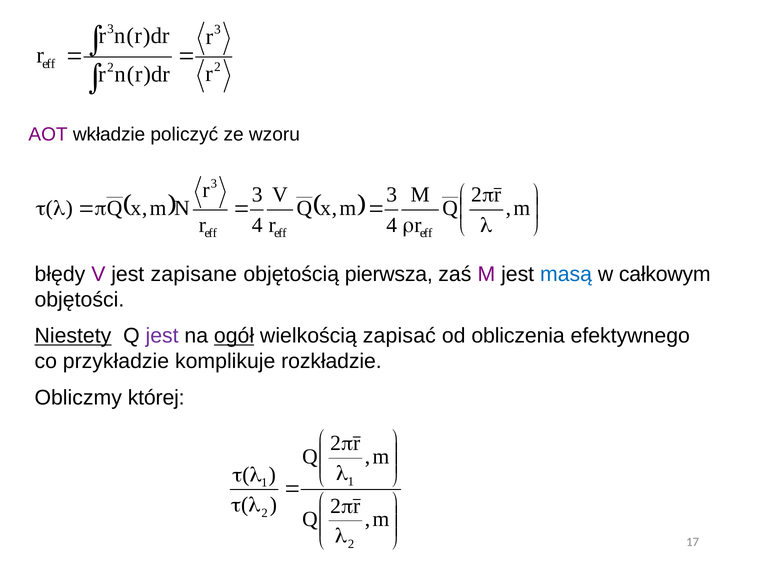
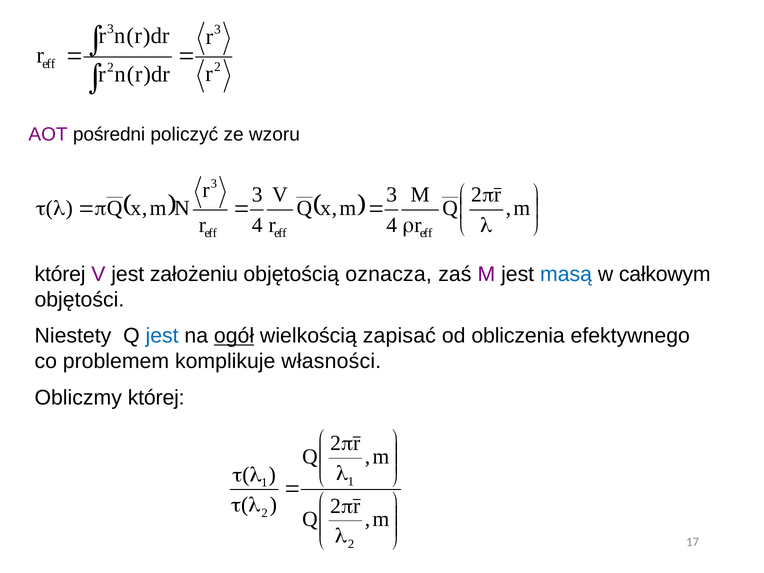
wkładzie: wkładzie -> pośredni (109, 135)
błędy: błędy -> której (60, 274)
zapisane: zapisane -> założeniu (194, 274)
pierwsza: pierwsza -> oznacza (389, 274)
Niestety underline: present -> none (73, 336)
jest colour: purple -> blue (162, 336)
przykładzie: przykładzie -> problemem (116, 361)
rozkładzie: rozkładzie -> własności (331, 361)
